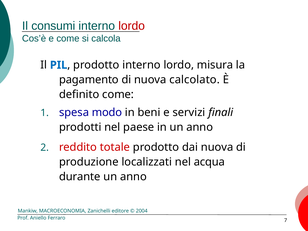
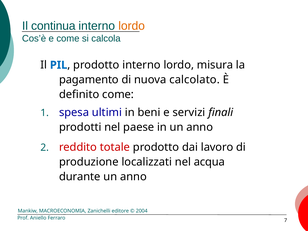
consumi: consumi -> continua (53, 26)
lordo colour: red -> orange (132, 26)
modo: modo -> ultimi (107, 112)
dai nuova: nuova -> lavoro (217, 147)
